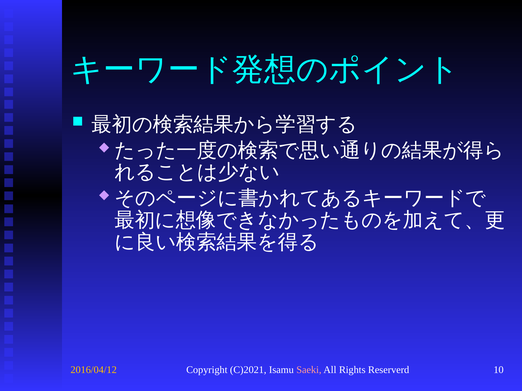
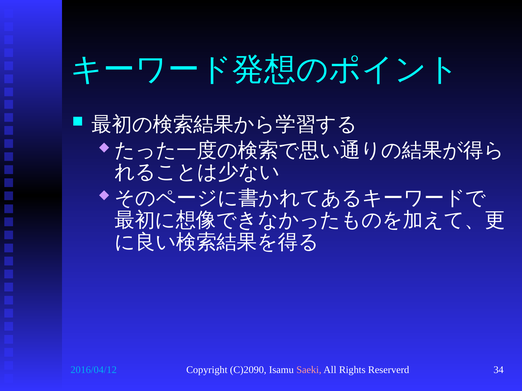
2016/04/12 colour: yellow -> light blue (94, 370)
C)2021: C)2021 -> C)2090 (248, 370)
10: 10 -> 34 (499, 370)
